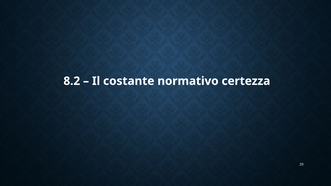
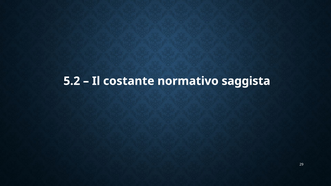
8.2: 8.2 -> 5.2 (72, 81)
certezza: certezza -> saggista (246, 81)
